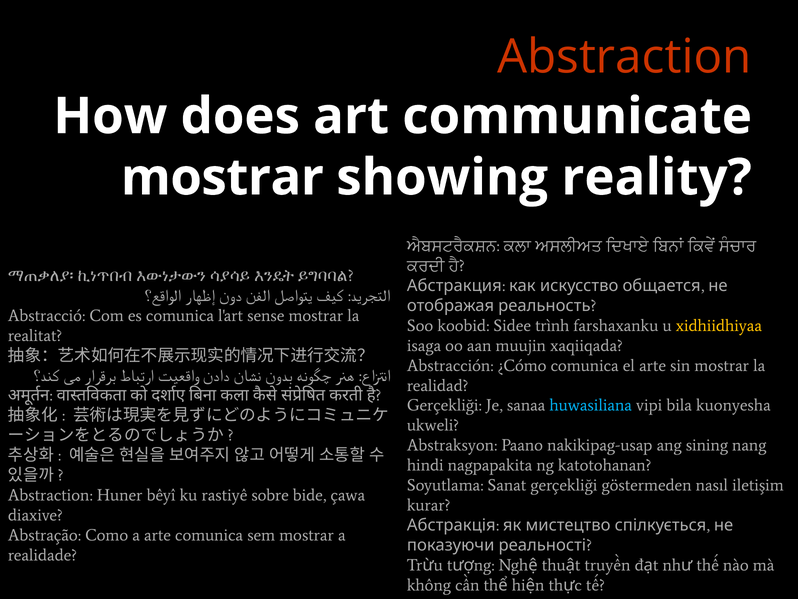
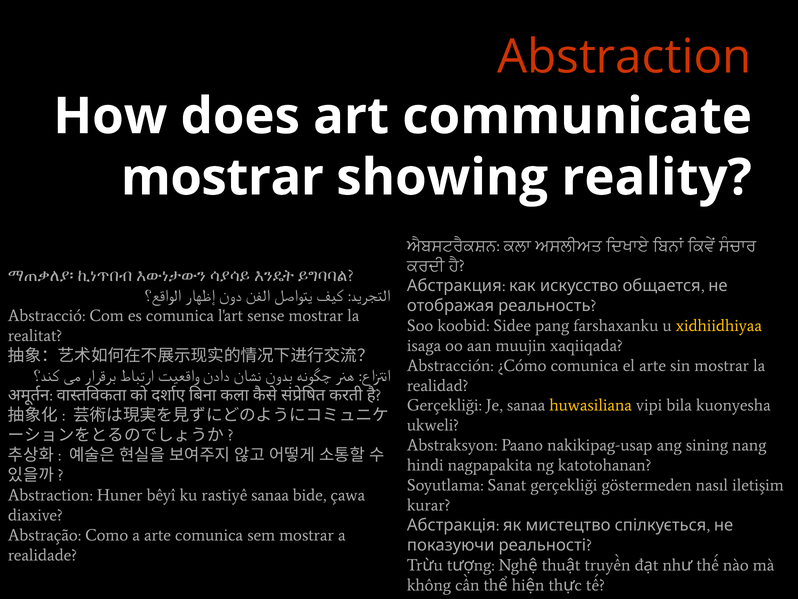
trình: trình -> pang (552, 325)
huwasiliana colour: light blue -> yellow (591, 405)
rastiyê sobre: sobre -> sanaa (270, 495)
